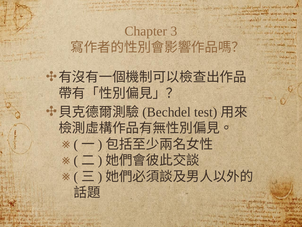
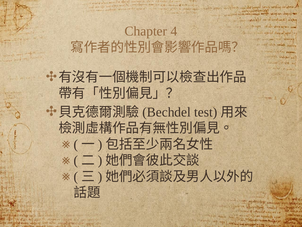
3: 3 -> 4 (174, 31)
